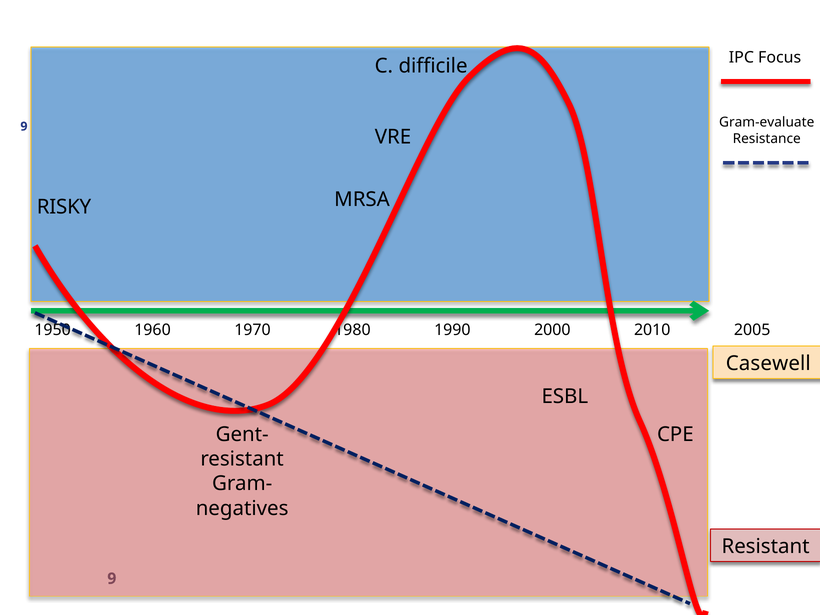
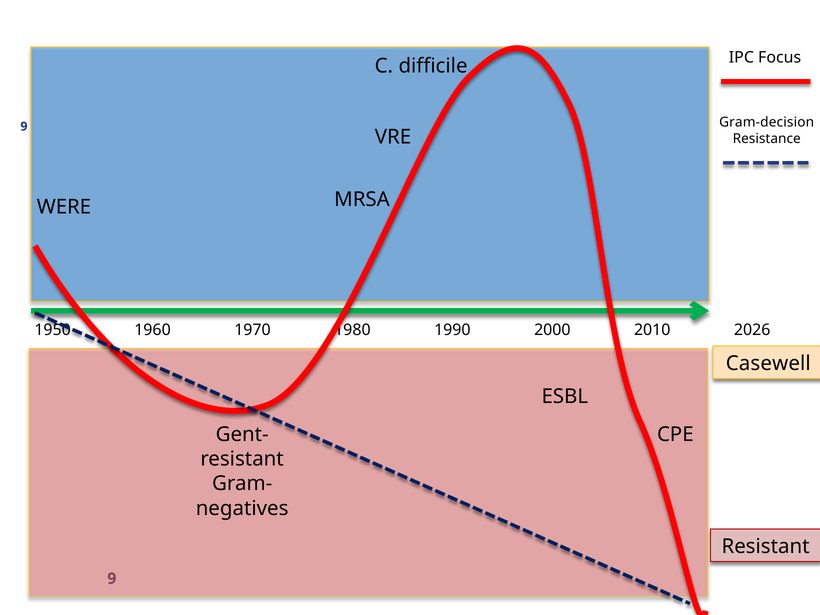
Gram-evaluate: Gram-evaluate -> Gram-decision (767, 122)
RISKY: RISKY -> WERE (64, 207)
2005: 2005 -> 2026 (752, 330)
